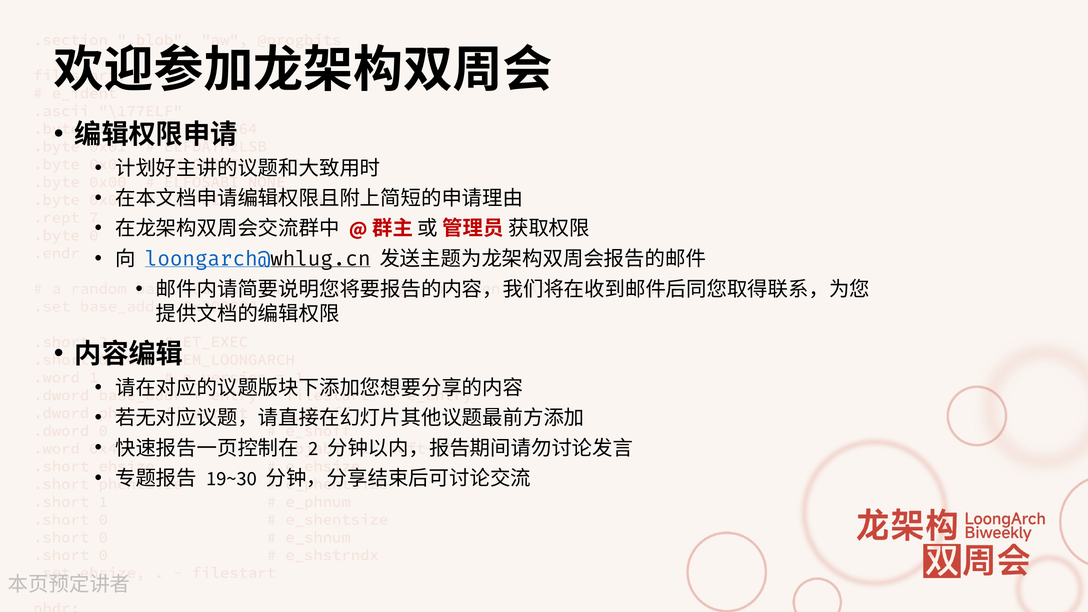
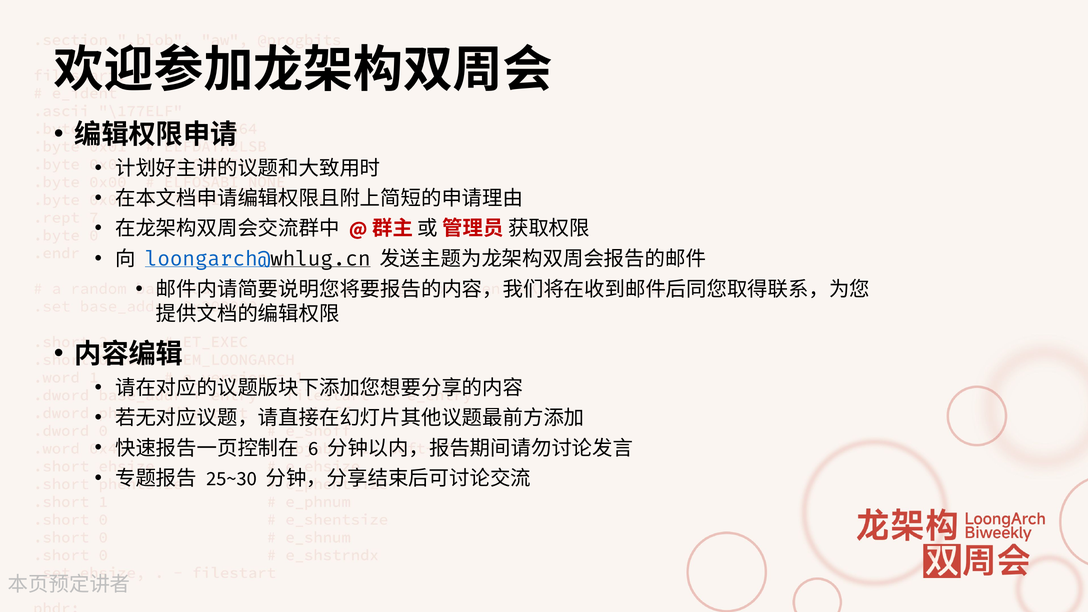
2: 2 -> 6 (313, 448)
19~30: 19~30 -> 25~30 (231, 478)
